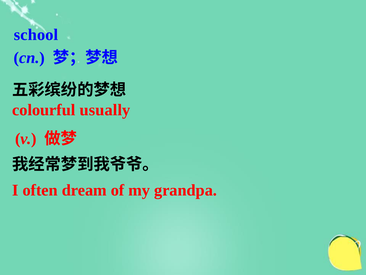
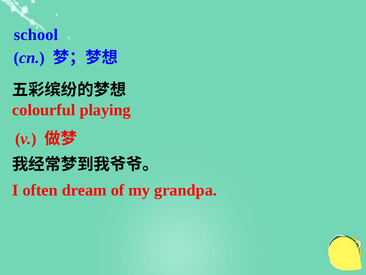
usually: usually -> playing (105, 110)
